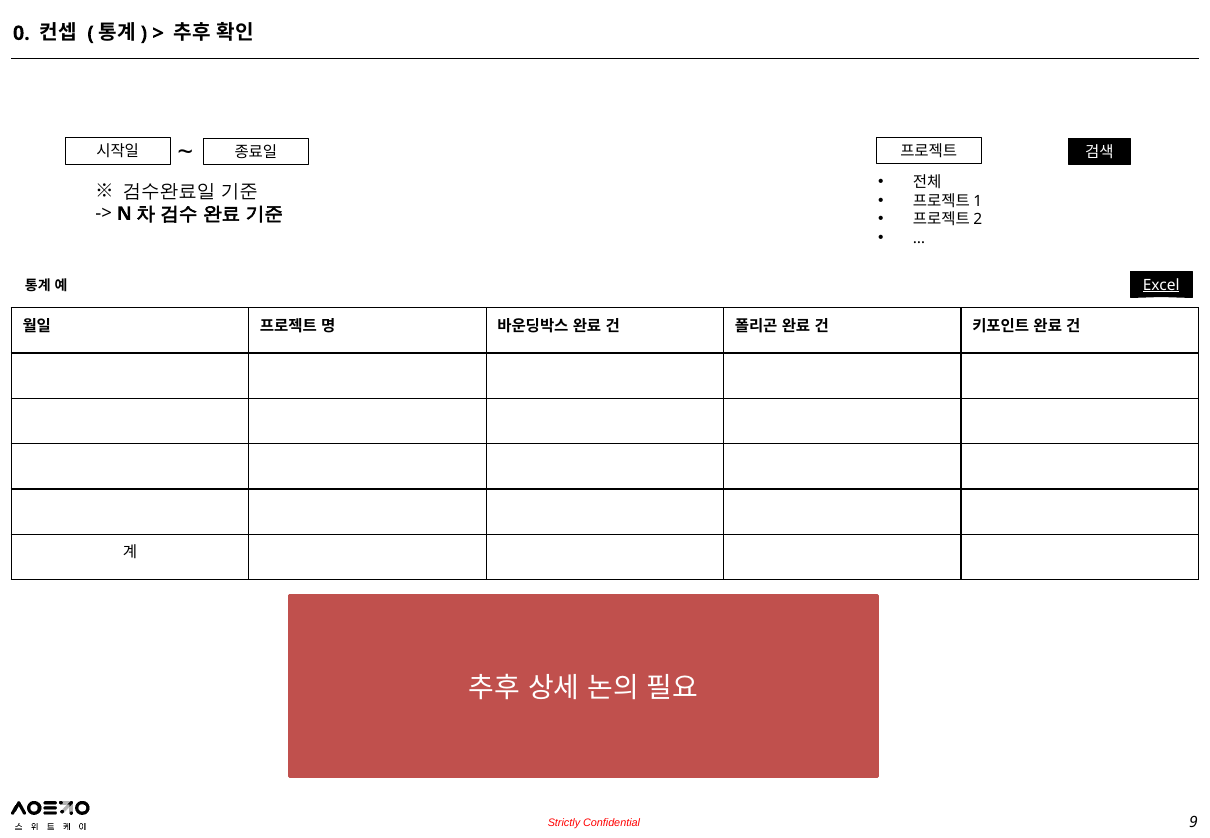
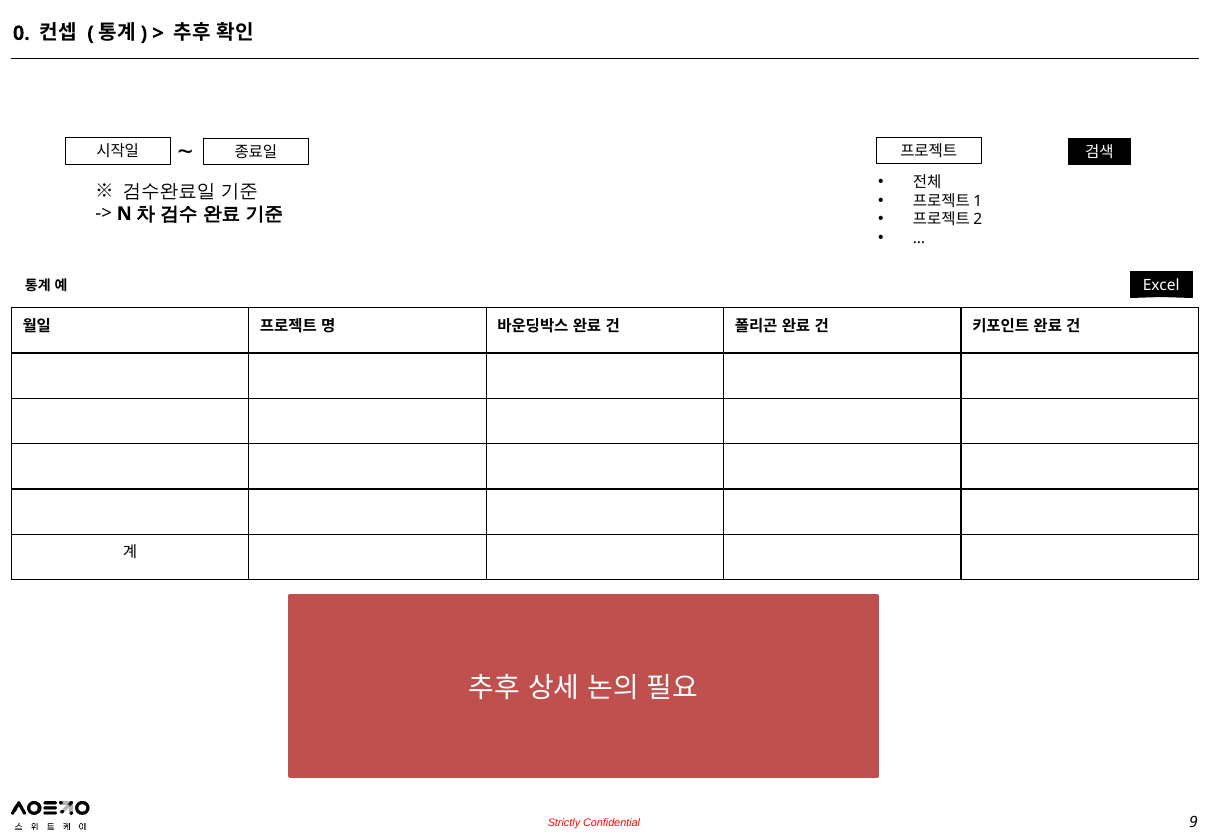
Excel underline: present -> none (1161, 285)
